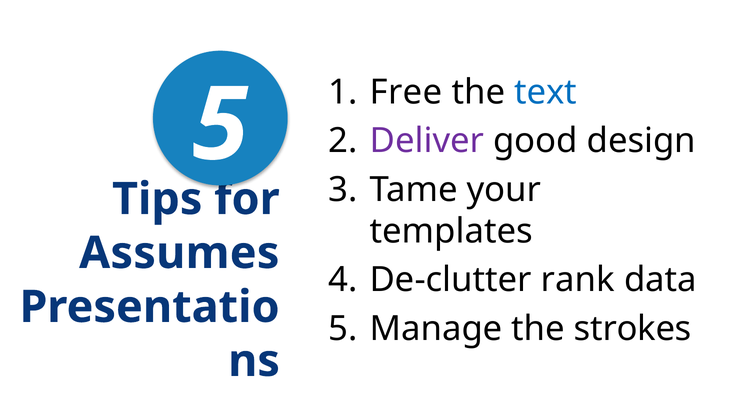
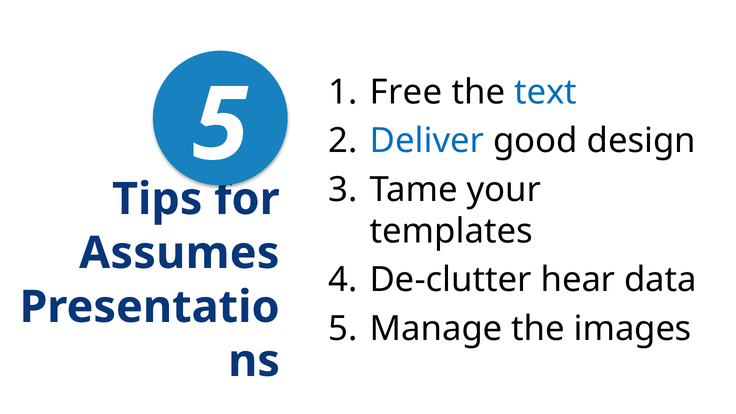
Deliver colour: purple -> blue (427, 141)
rank: rank -> hear (578, 280)
strokes: strokes -> images (633, 329)
